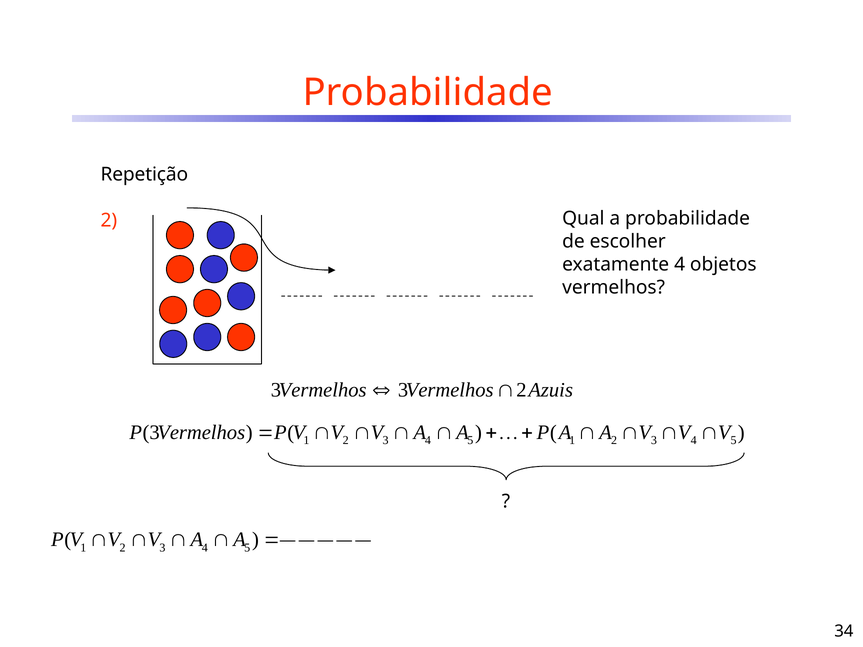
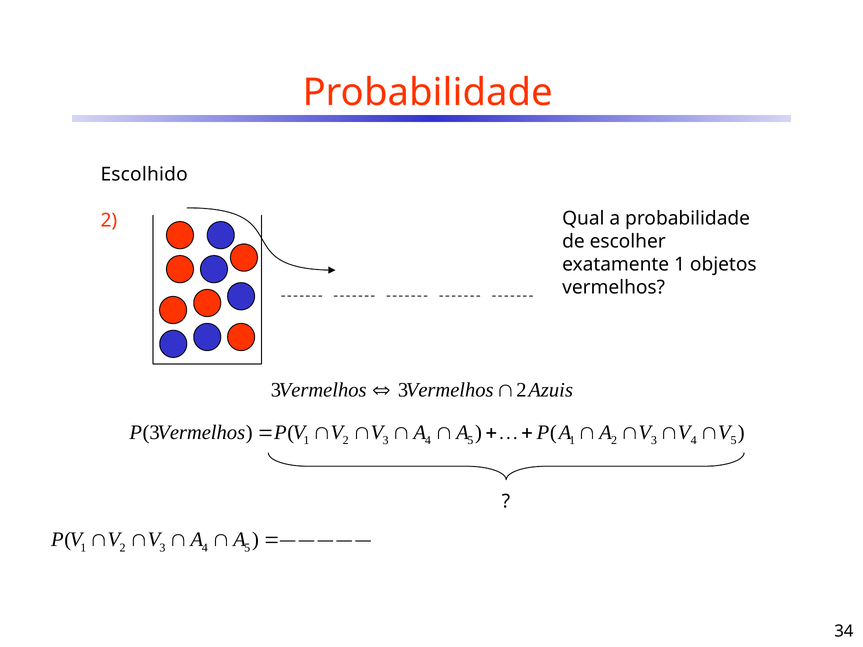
Repetição: Repetição -> Escolhido (144, 174)
exatamente 4: 4 -> 1 (680, 264)
